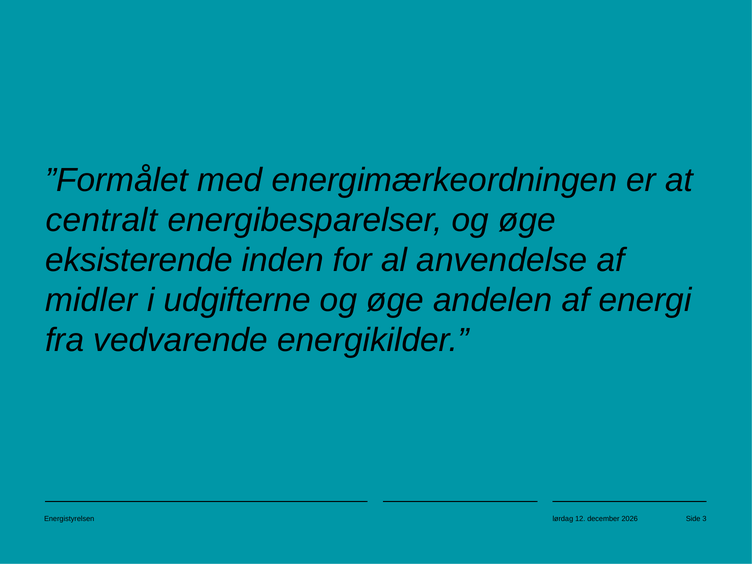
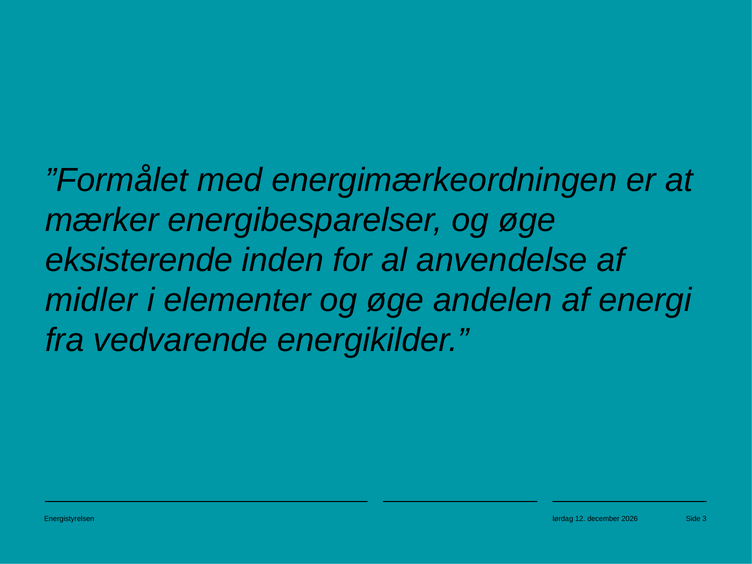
centralt: centralt -> mærker (102, 220)
udgifterne: udgifterne -> elementer (237, 300)
